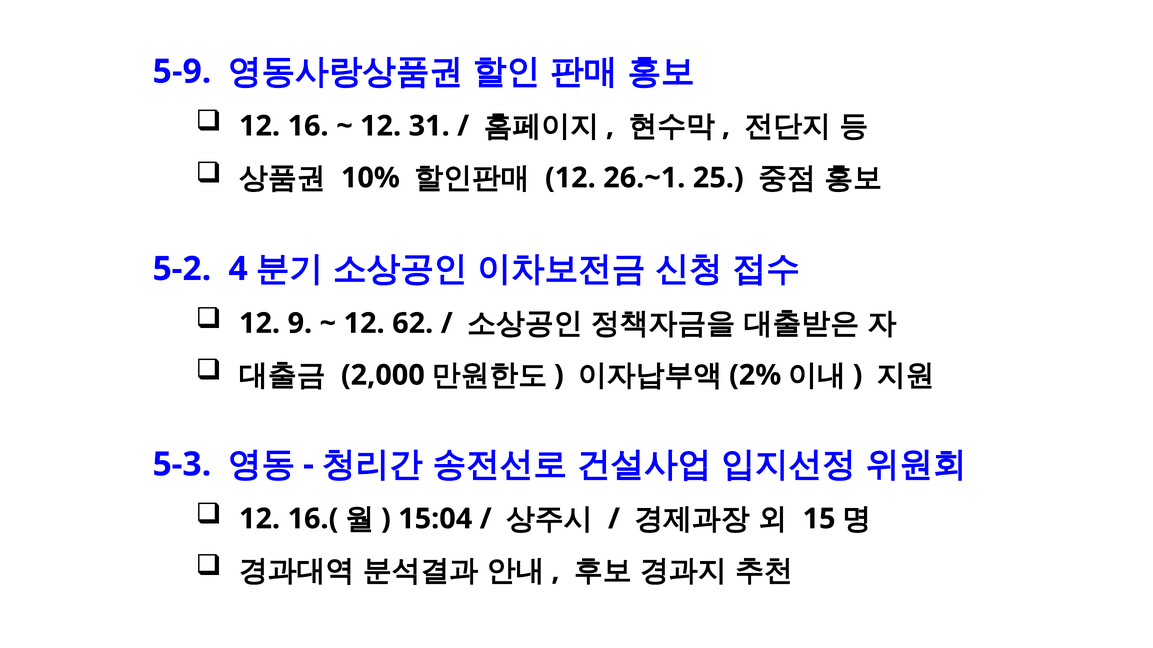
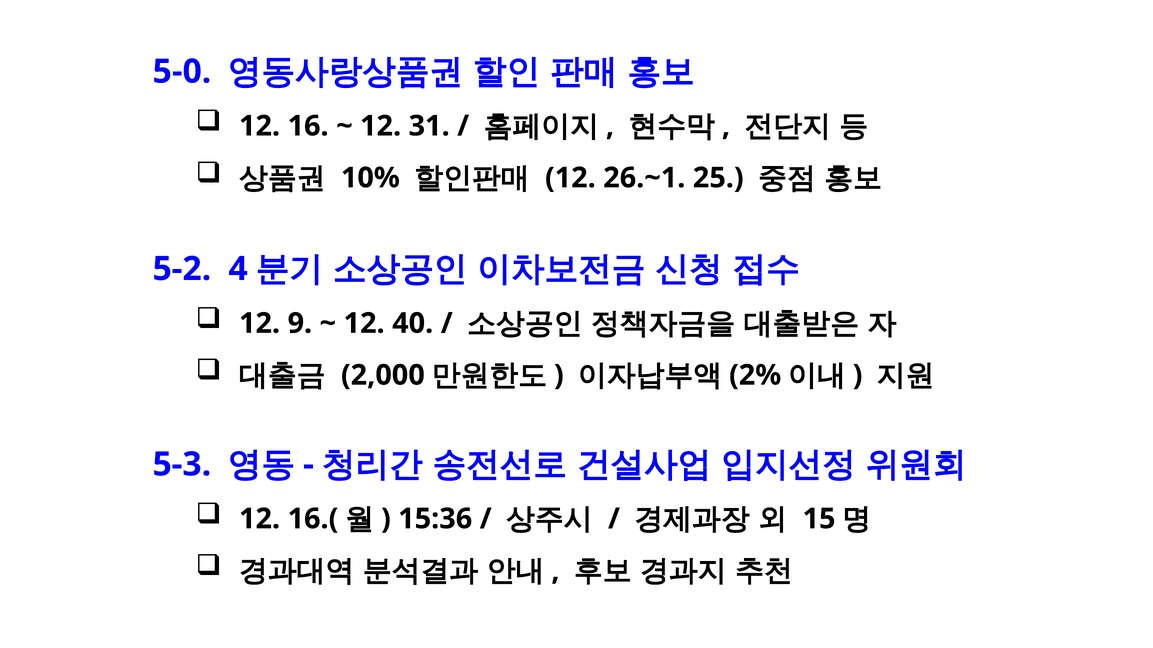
5-9: 5-9 -> 5-0 (182, 72)
62: 62 -> 40 (413, 324)
15:04: 15:04 -> 15:36 (435, 519)
